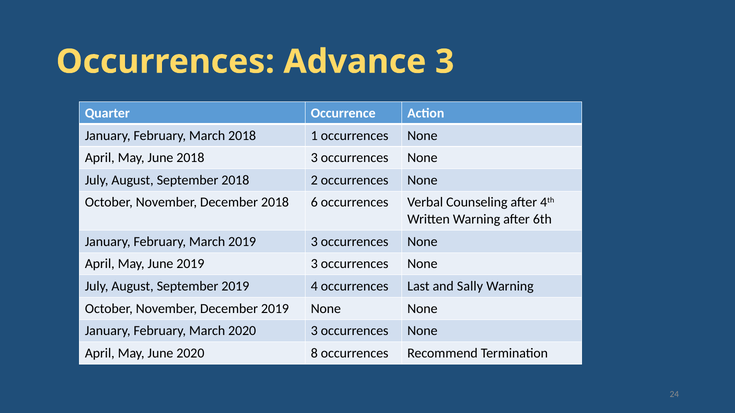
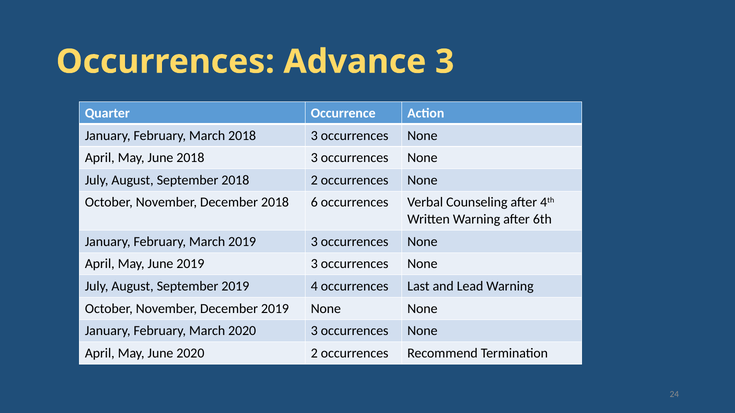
March 2018 1: 1 -> 3 (314, 136)
Sally: Sally -> Lead (470, 287)
2020 8: 8 -> 2 (314, 354)
